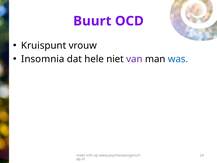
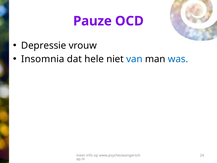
Buurt: Buurt -> Pauze (92, 21)
Kruispunt: Kruispunt -> Depressie (44, 46)
van colour: purple -> blue (134, 59)
